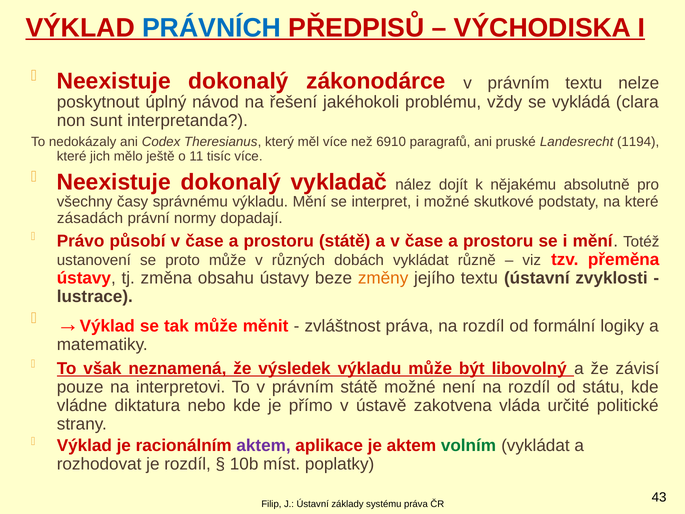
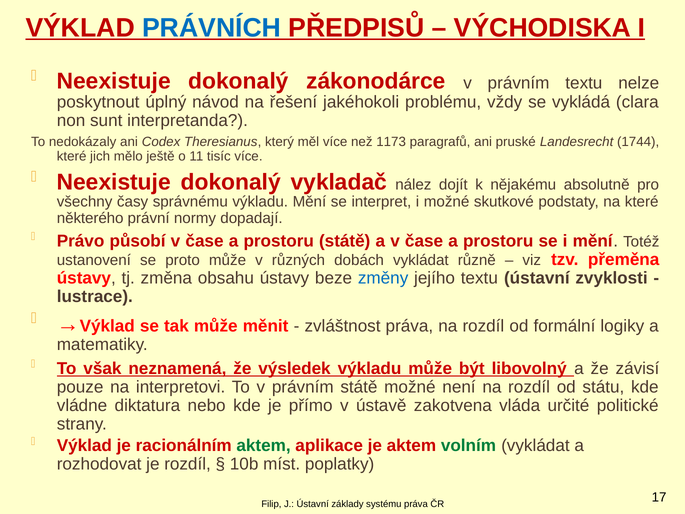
6910: 6910 -> 1173 (391, 142)
1194: 1194 -> 1744 (638, 142)
zásadách: zásadách -> některého (90, 218)
změny colour: orange -> blue (383, 278)
aktem colour: purple -> green (264, 445)
43: 43 -> 17 (659, 497)
